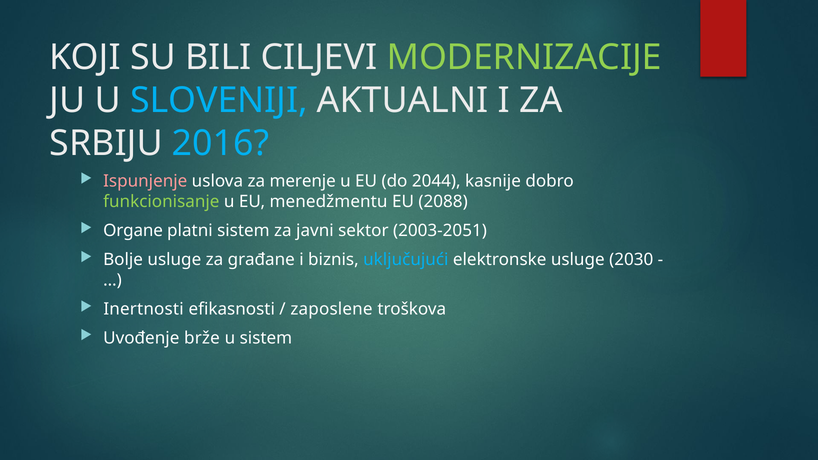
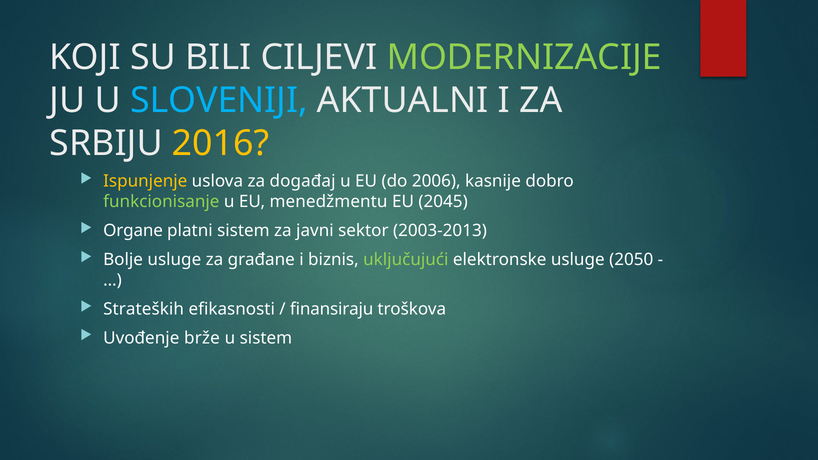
2016 colour: light blue -> yellow (221, 143)
Ispunjenje colour: pink -> yellow (145, 181)
merenje: merenje -> događaj (303, 181)
2044: 2044 -> 2006 (436, 181)
2088: 2088 -> 2045 (443, 202)
2003-2051: 2003-2051 -> 2003-2013 (440, 231)
uključujući colour: light blue -> light green (406, 260)
2030: 2030 -> 2050 (631, 260)
Inertnosti: Inertnosti -> Strateških (144, 309)
zaposlene: zaposlene -> finansiraju (332, 309)
